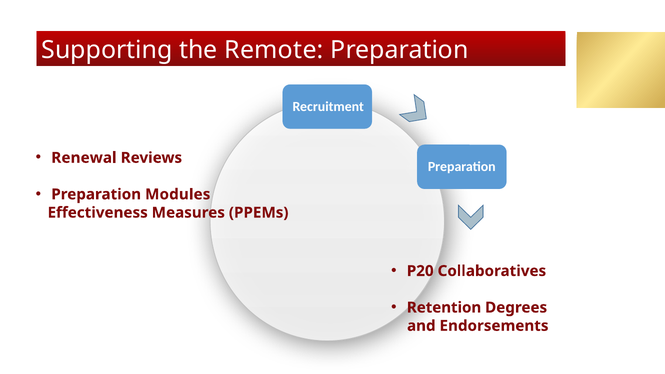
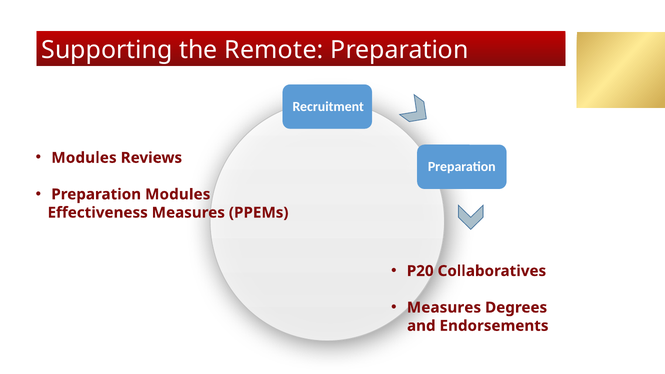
Renewal: Renewal -> Modules (84, 158)
Retention: Retention -> Measures (444, 308)
